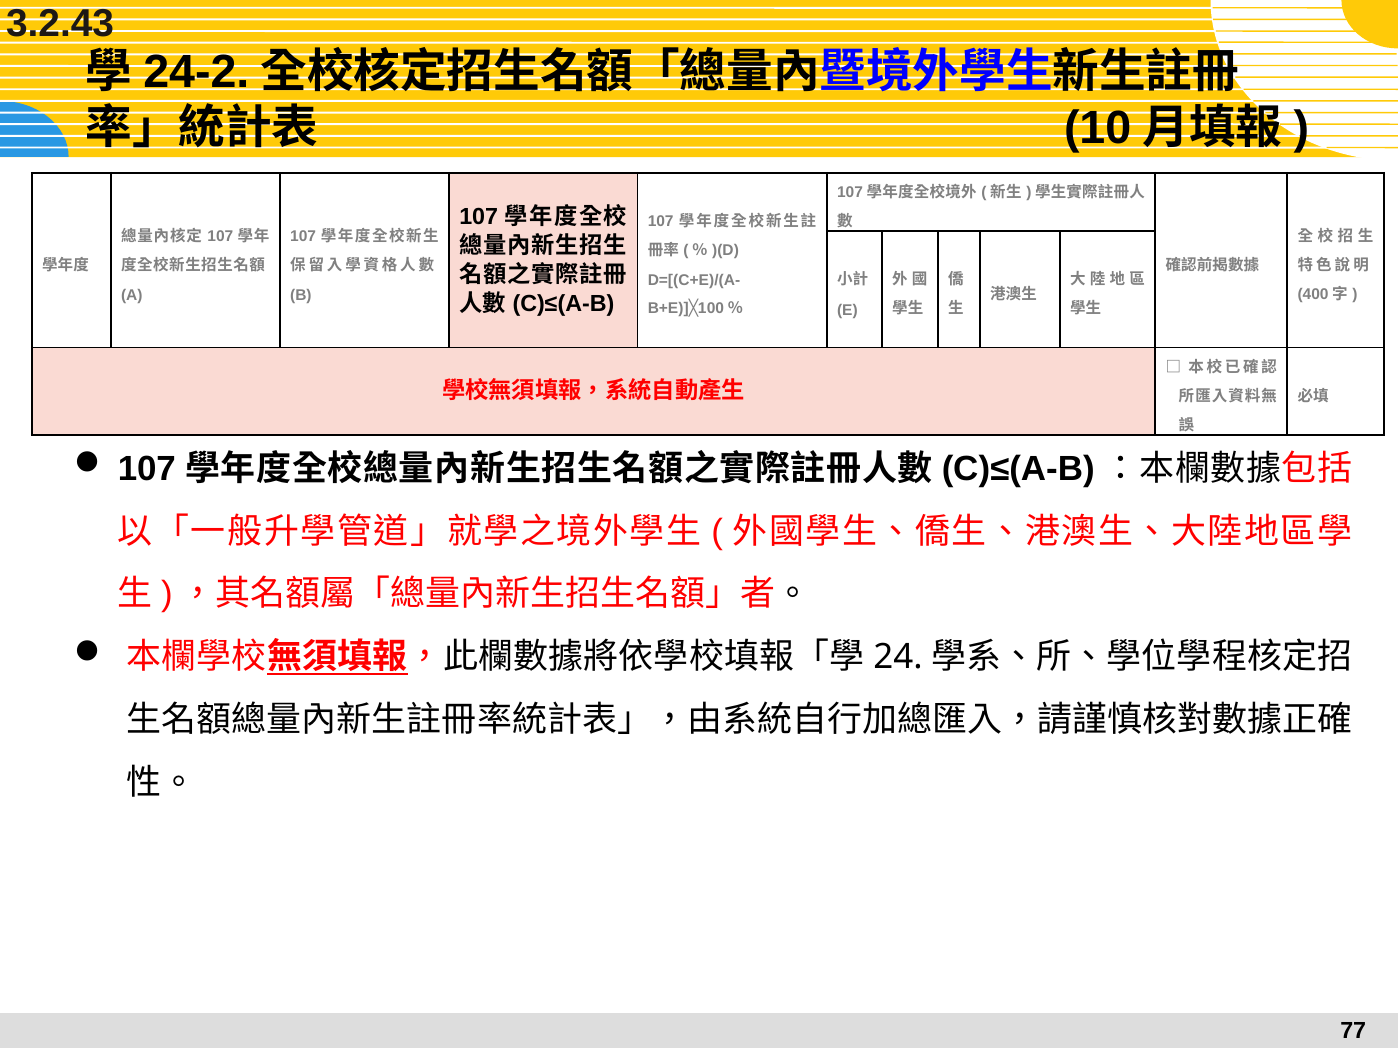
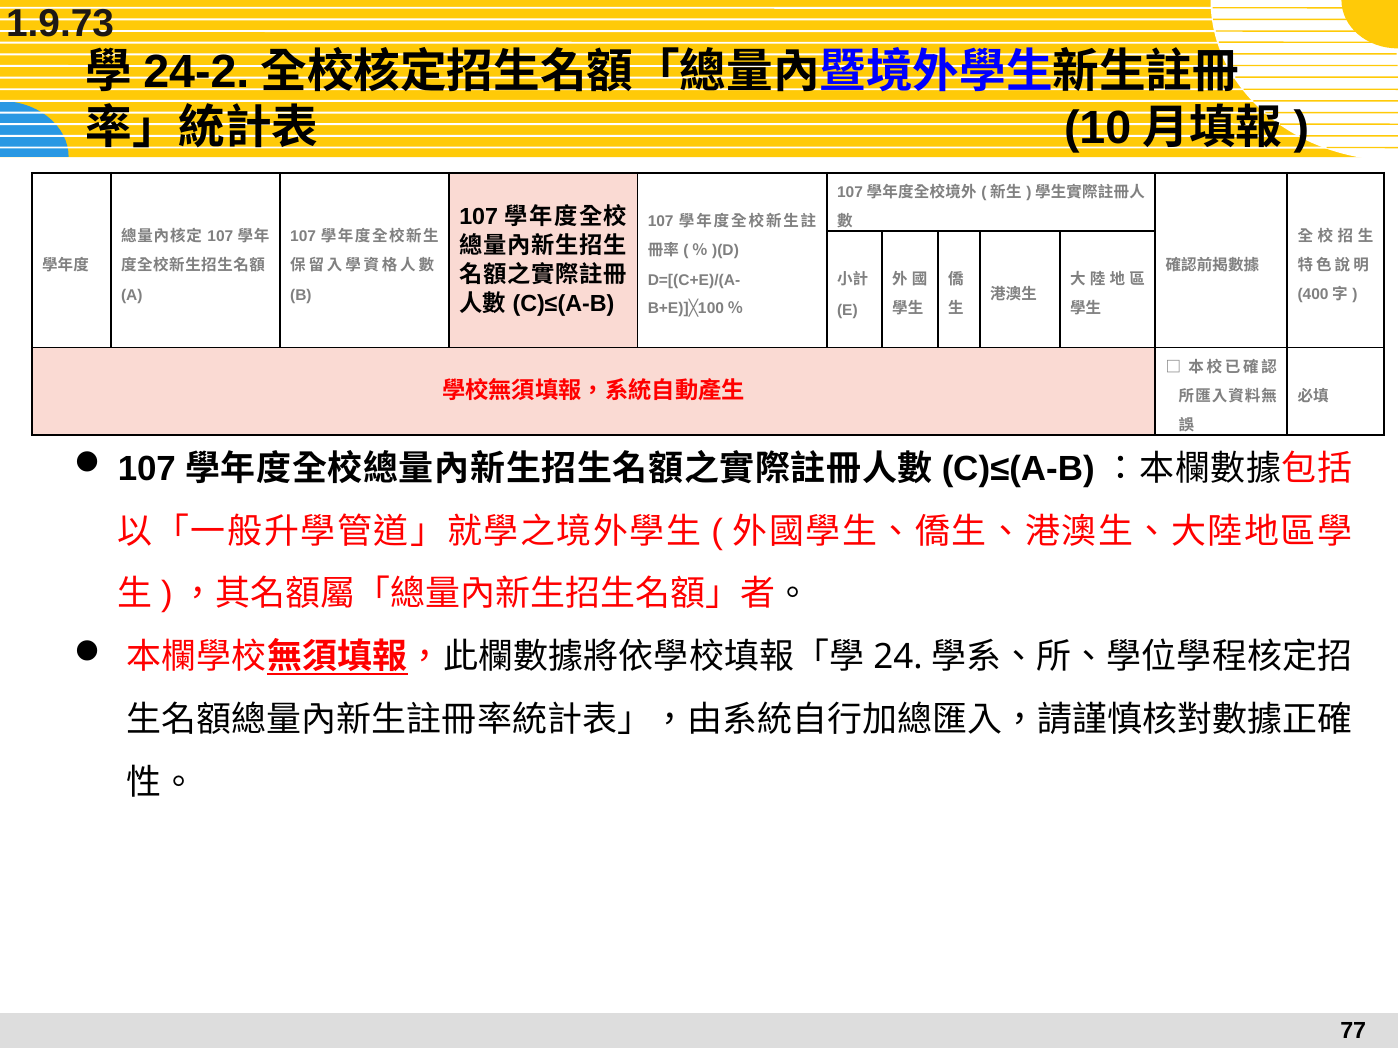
3.2.43: 3.2.43 -> 1.9.73 (60, 24)
